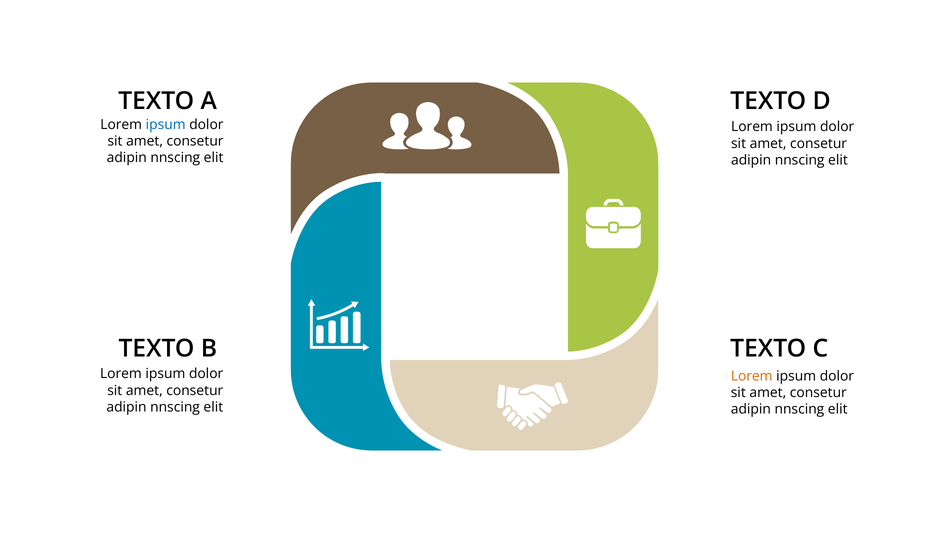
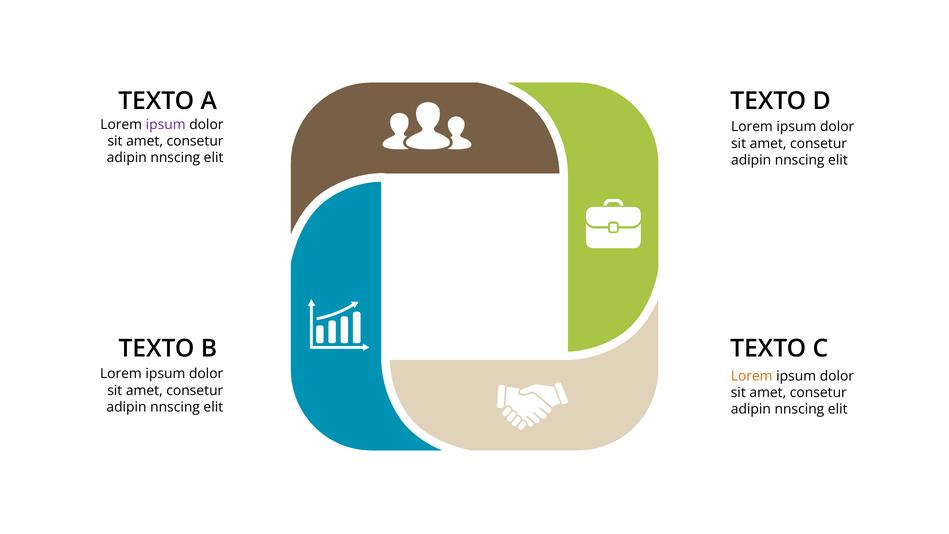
ipsum colour: blue -> purple (166, 124)
